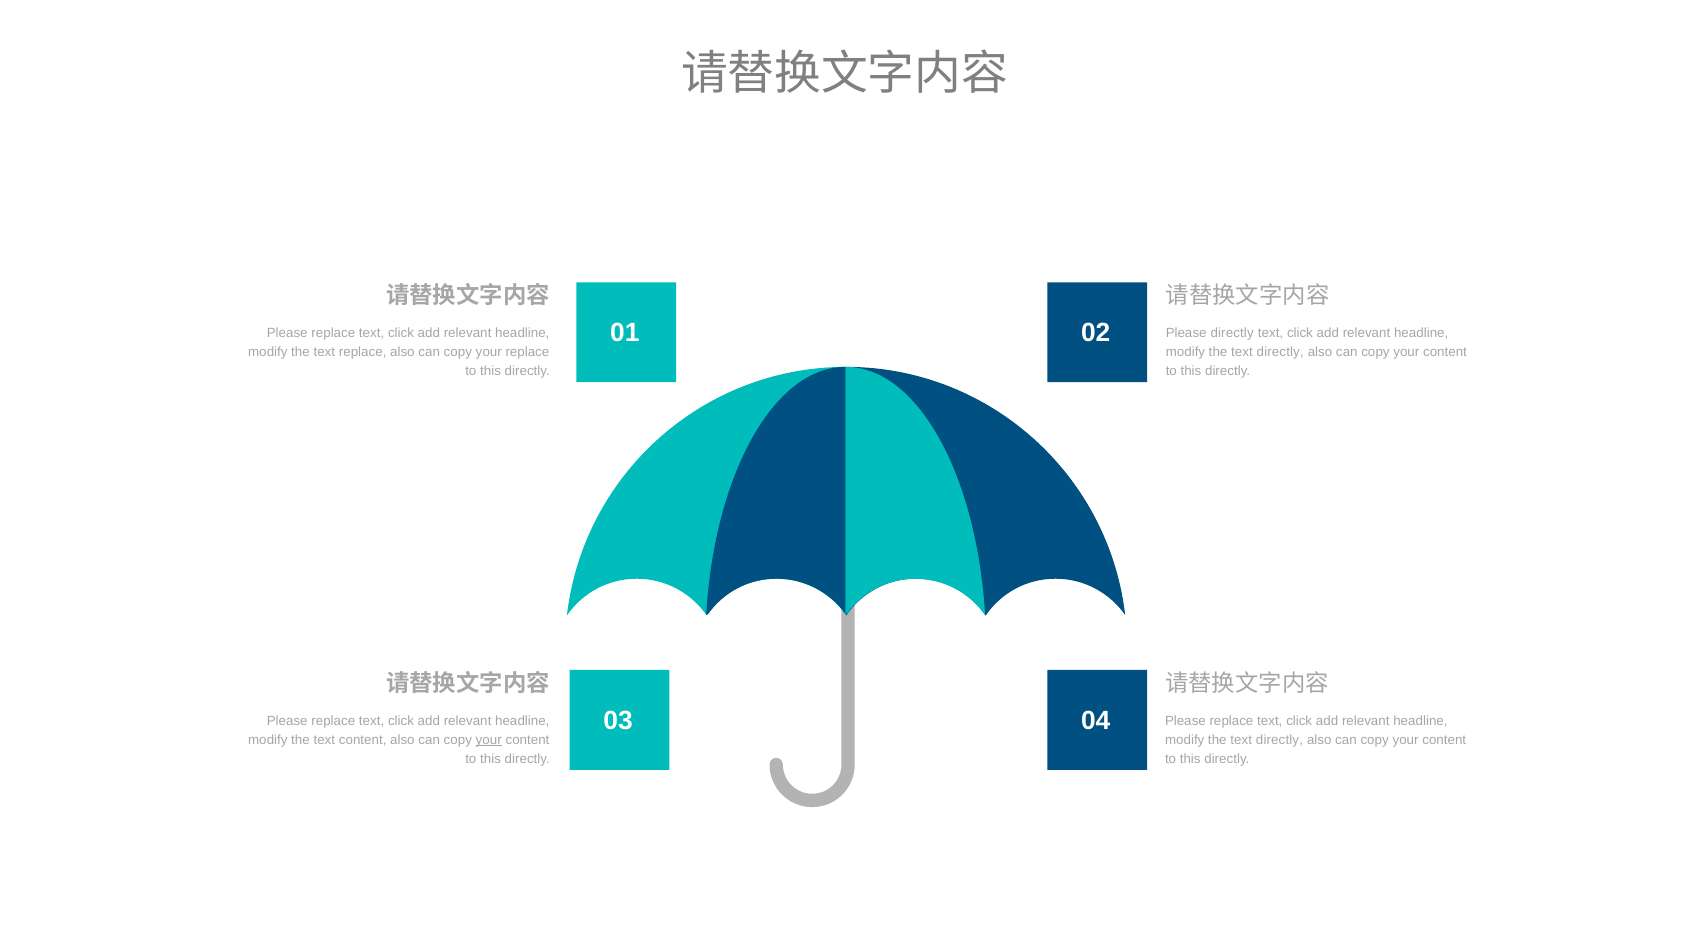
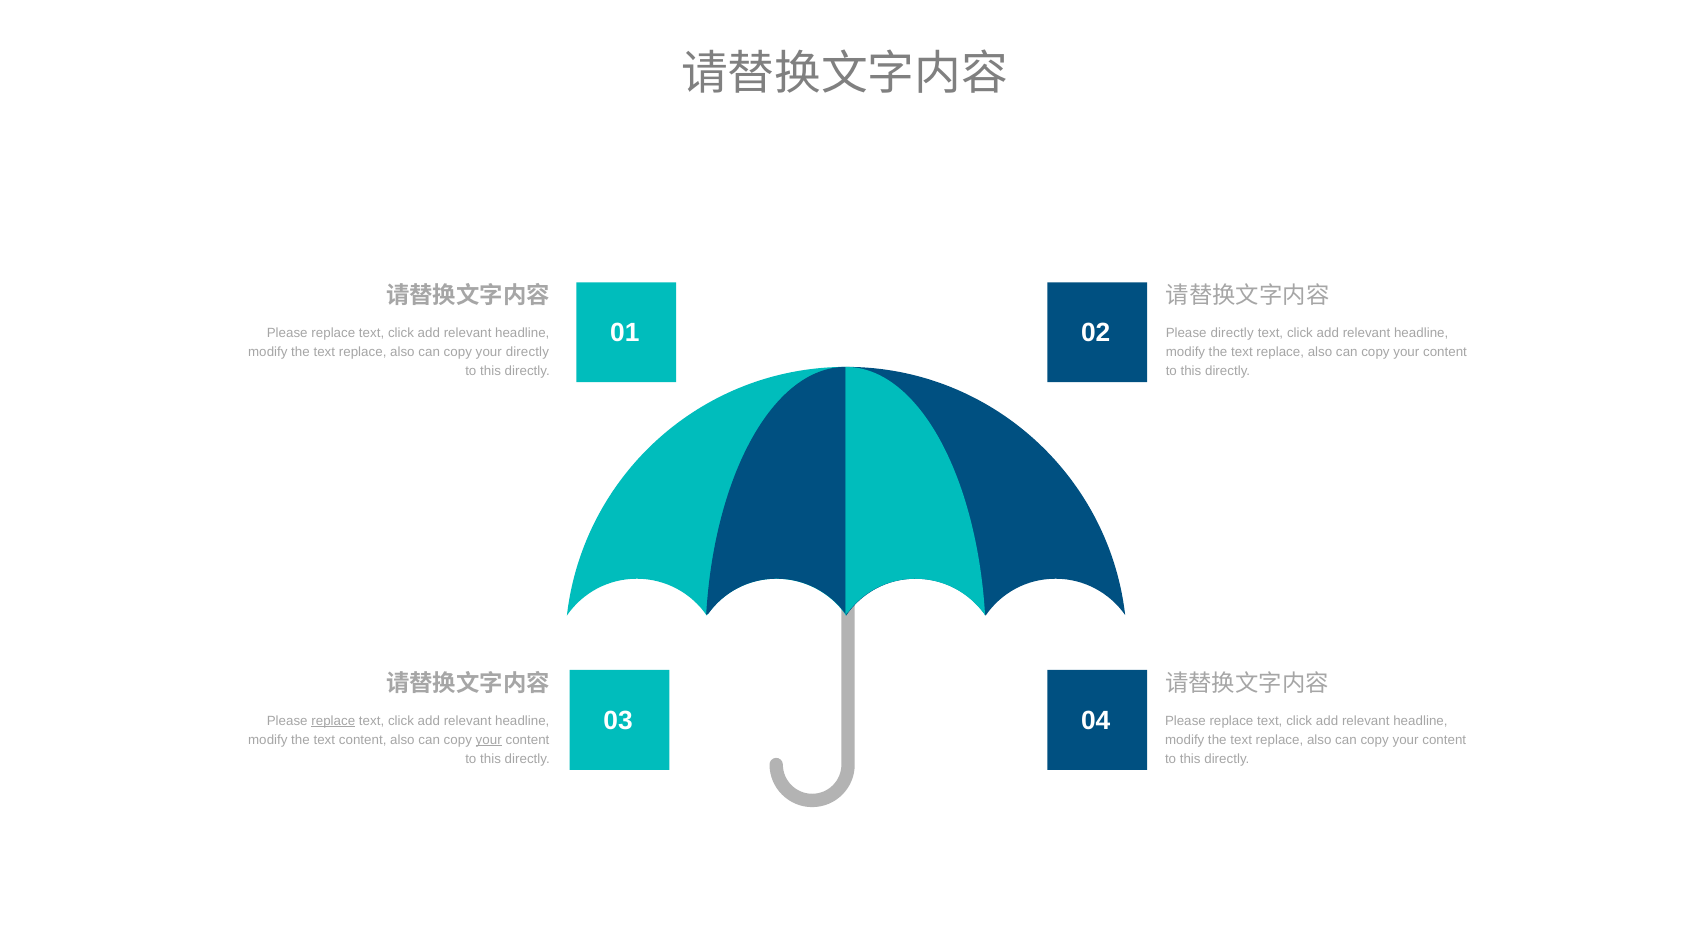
your replace: replace -> directly (527, 352)
directly: directly -> replace (1280, 352)
replace underline: none -> present (333, 721)
directly: directly -> replace (1280, 740)
